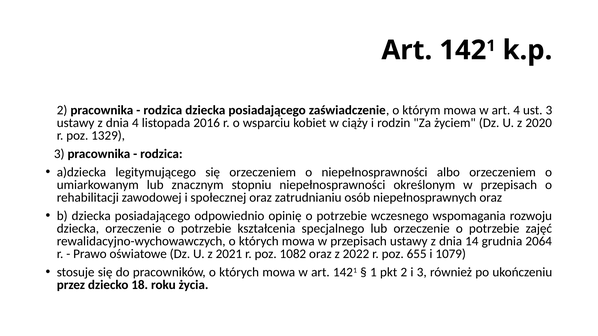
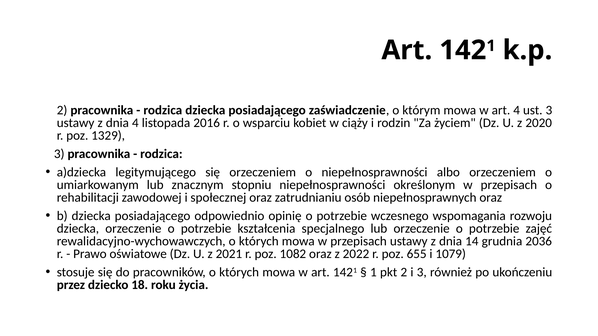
2064: 2064 -> 2036 (539, 242)
